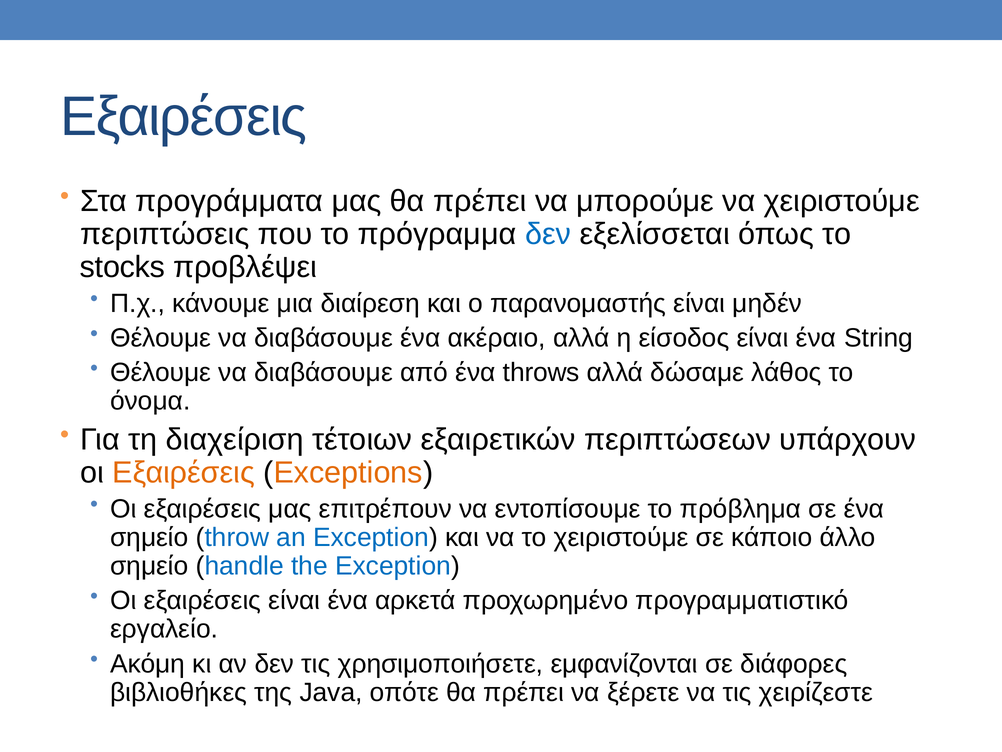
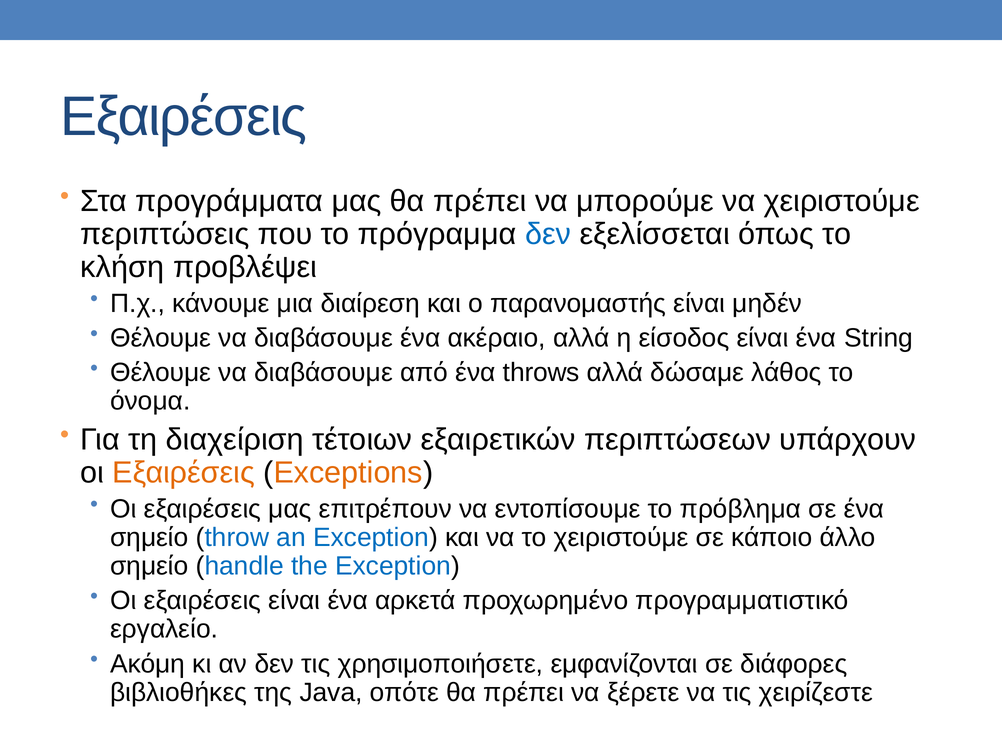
stocks: stocks -> κλήση (122, 267)
